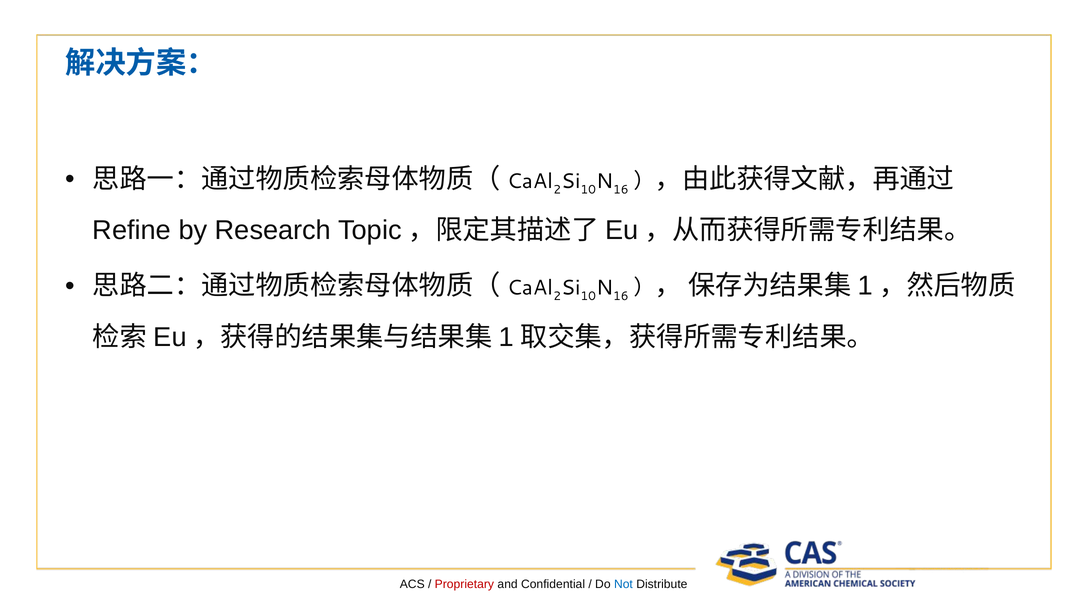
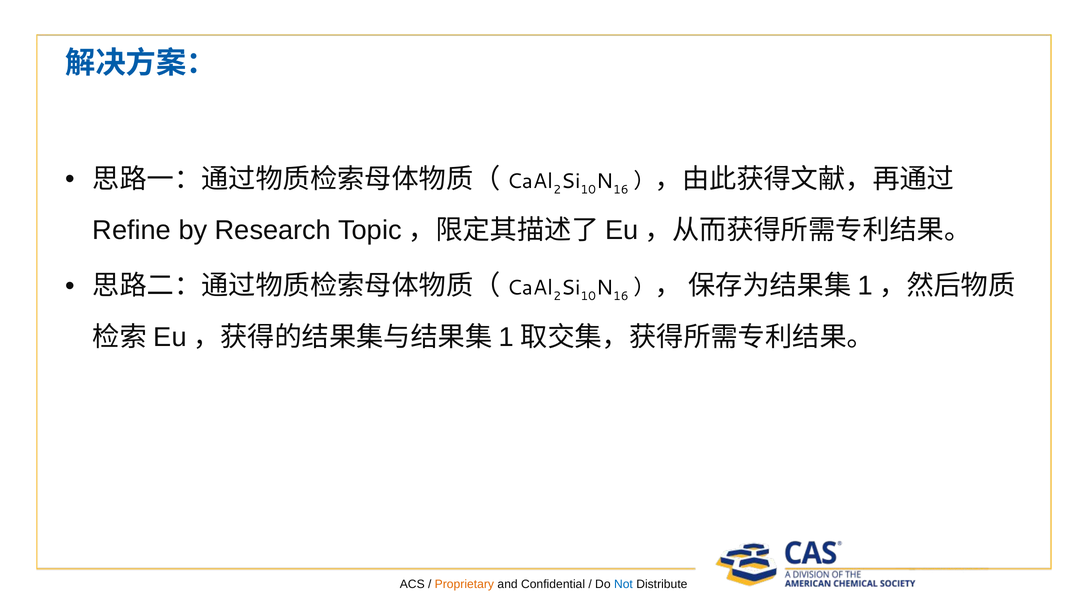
Proprietary colour: red -> orange (464, 584)
